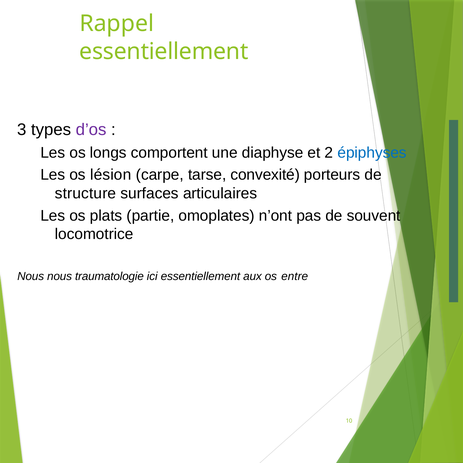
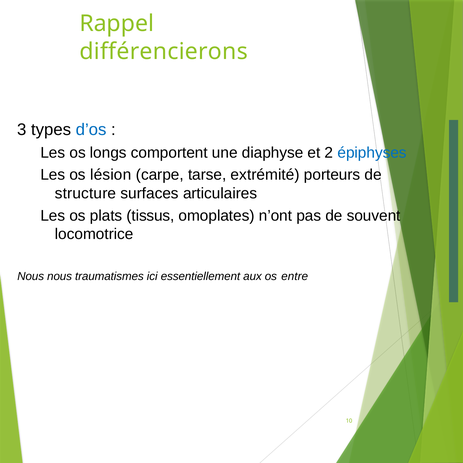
essentiellement: essentiellement -> différencierons (164, 51)
d’os colour: purple -> blue (91, 130)
convexité: convexité -> extrémité (265, 175)
partie: partie -> tissus (151, 216)
traumatologie: traumatologie -> traumatismes (109, 276)
